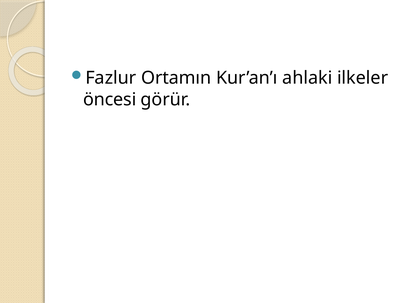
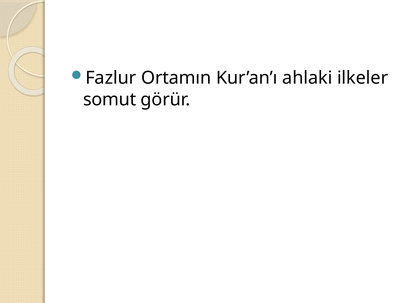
öncesi: öncesi -> somut (110, 100)
